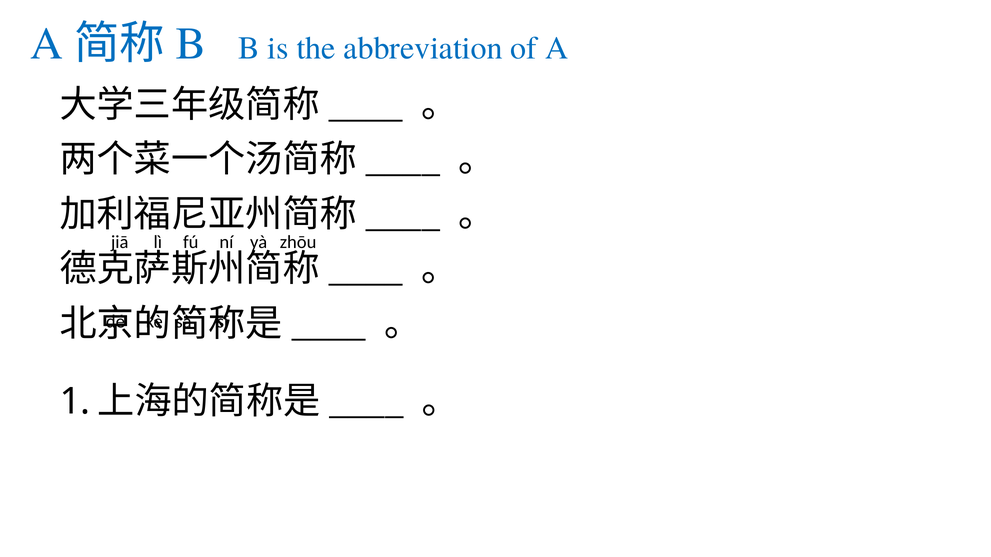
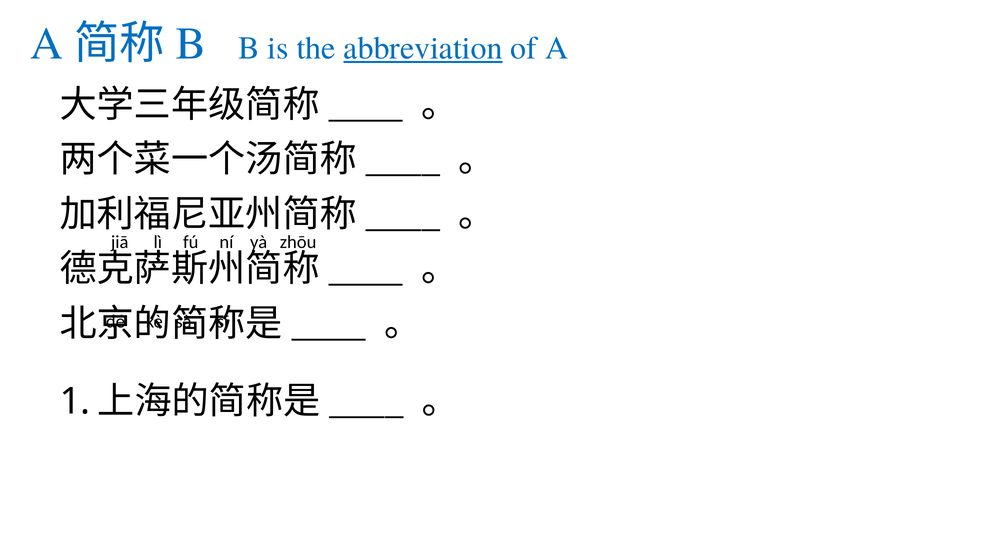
abbreviation underline: none -> present (423, 48)
